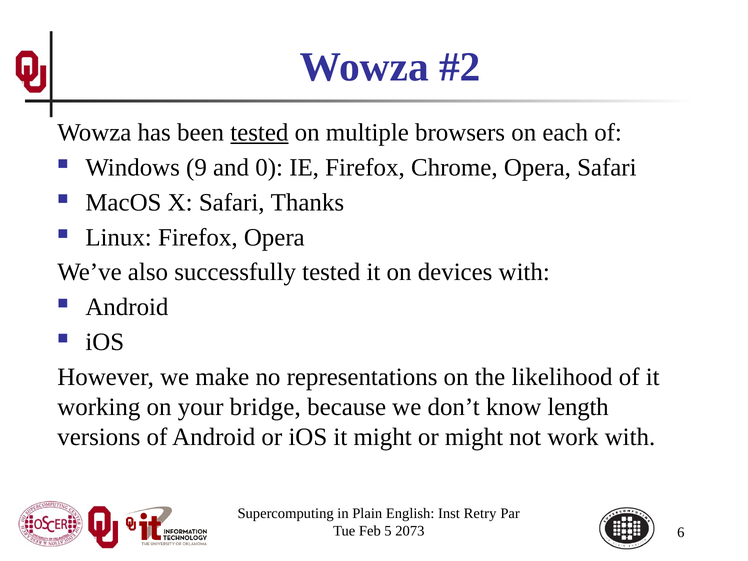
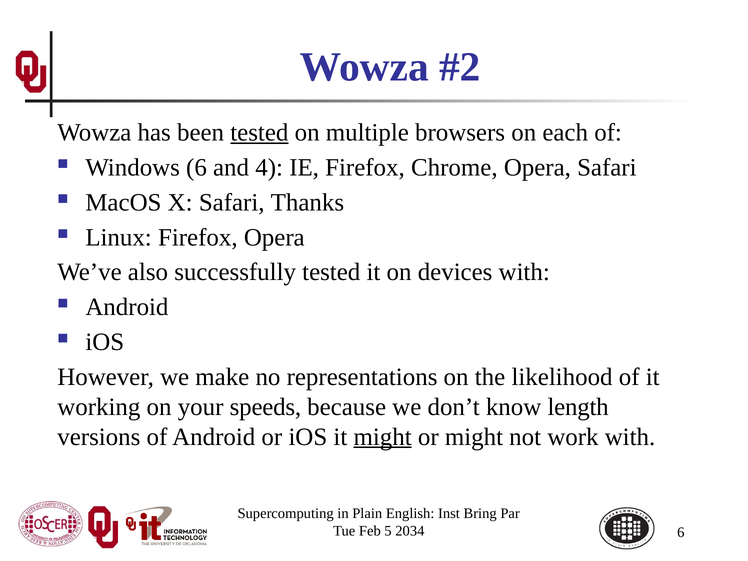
Windows 9: 9 -> 6 (197, 168)
0: 0 -> 4 (269, 168)
bridge: bridge -> speeds (265, 407)
might underline: none -> present (383, 437)
Retry: Retry -> Bring (480, 513)
2073: 2073 -> 2034 (410, 531)
